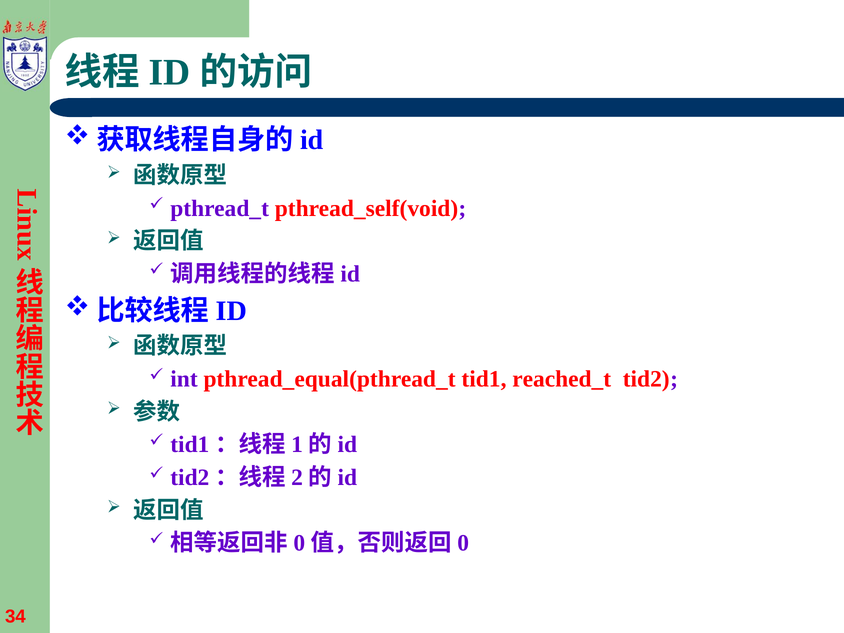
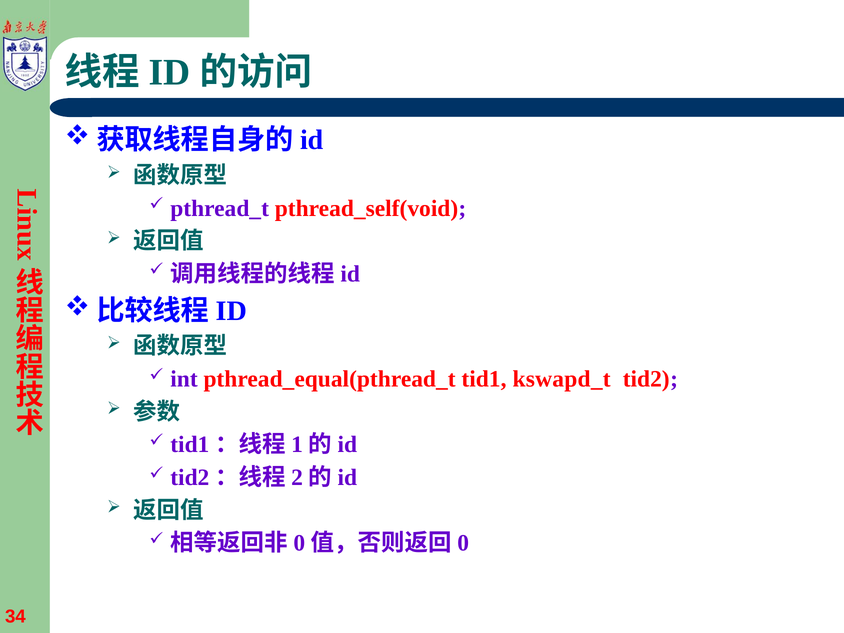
reached_t: reached_t -> kswapd_t (562, 379)
